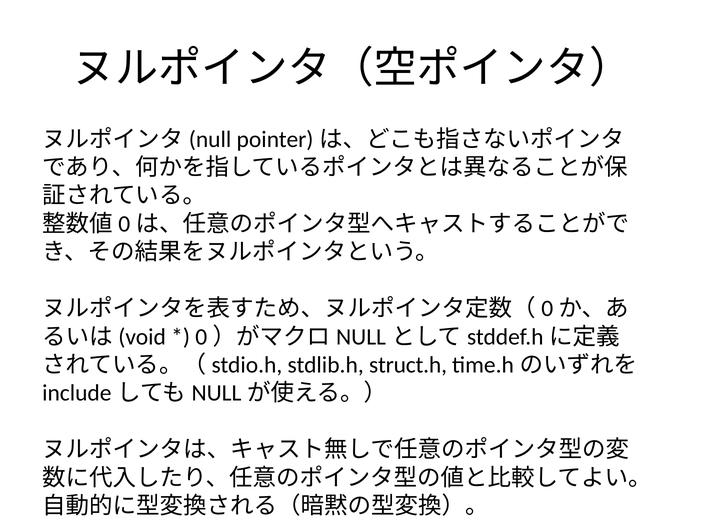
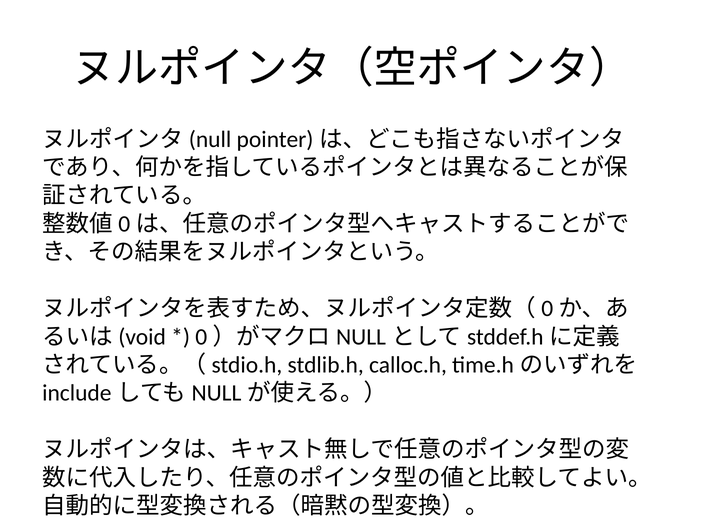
struct.h: struct.h -> calloc.h (408, 365)
